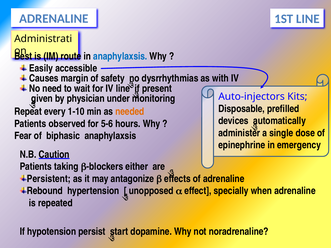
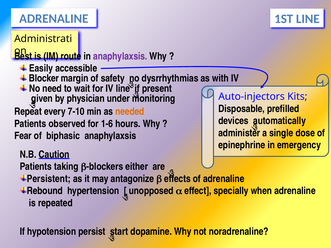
anaphylaxsis colour: blue -> purple (120, 56)
Causes: Causes -> Blocker (44, 78)
1-10: 1-10 -> 7-10 (76, 112)
5-6: 5-6 -> 1-6 (107, 124)
